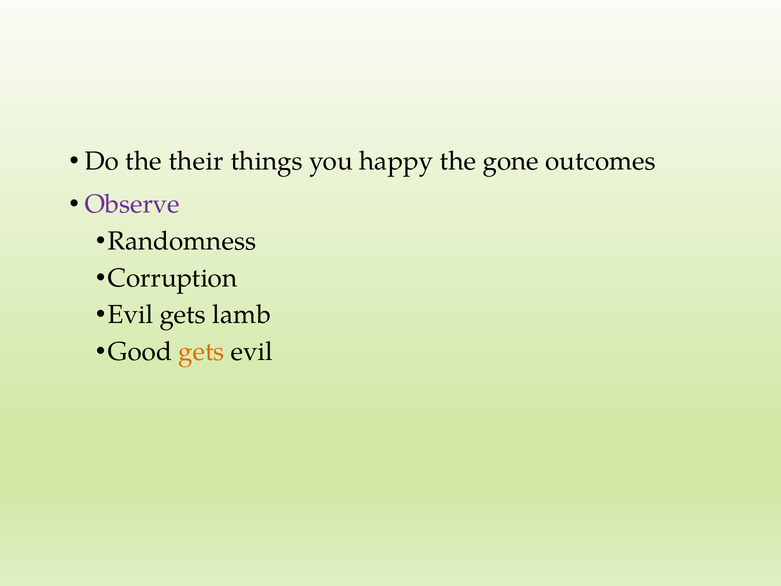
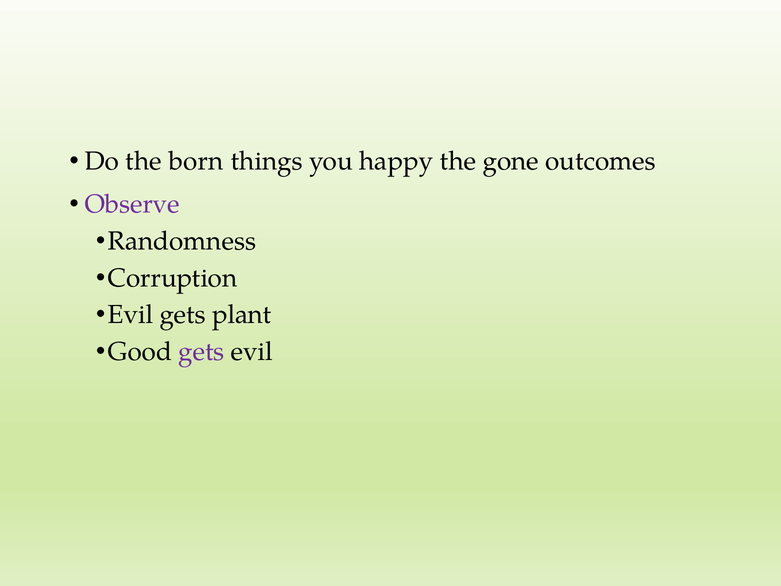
their: their -> born (196, 161)
lamb: lamb -> plant (242, 315)
gets colour: orange -> purple (201, 352)
